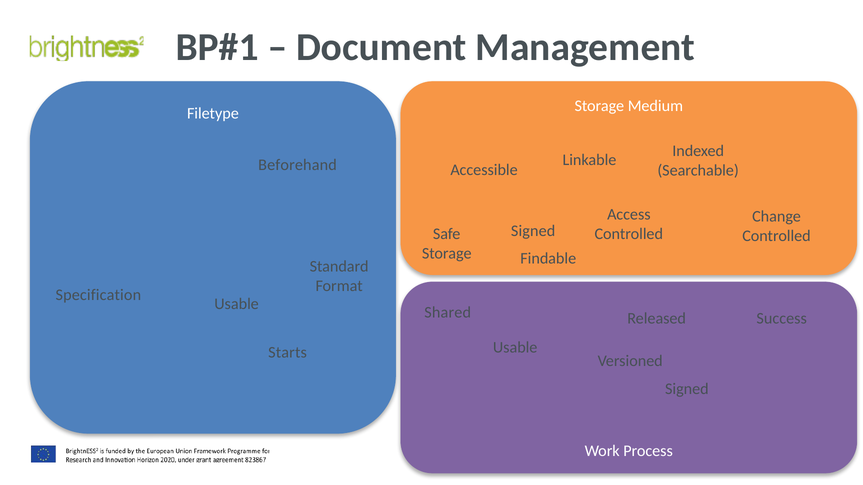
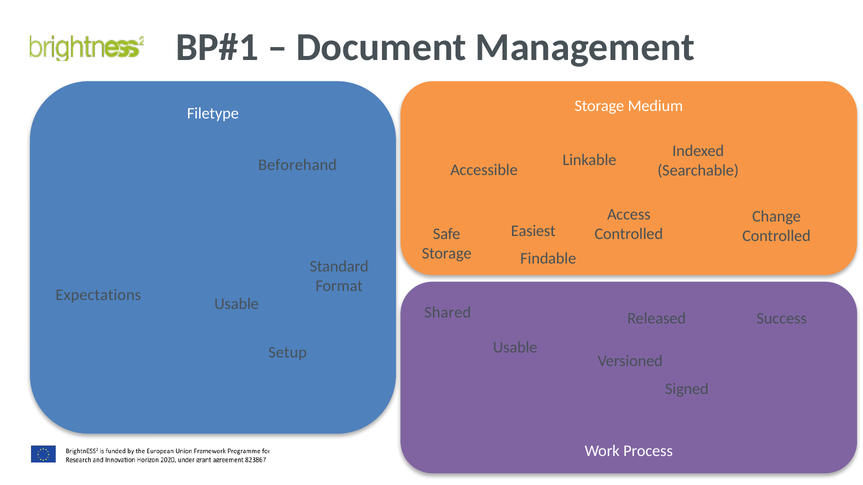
Signed: Signed -> Easiest (533, 231)
Specification: Specification -> Expectations (98, 295)
Starts: Starts -> Setup (288, 353)
